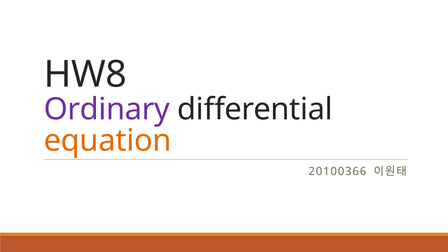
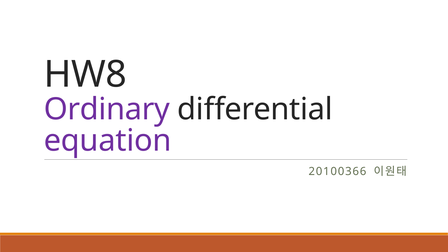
equation colour: orange -> purple (108, 141)
